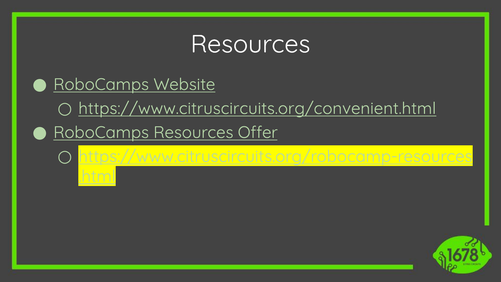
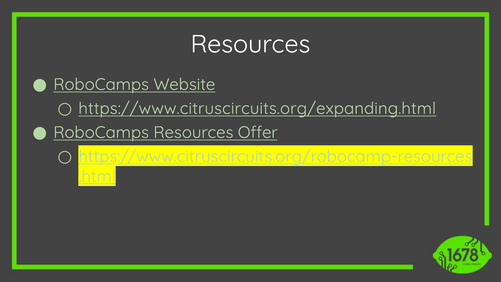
https://www.citruscircuits.org/convenient.html: https://www.citruscircuits.org/convenient.html -> https://www.citruscircuits.org/expanding.html (257, 108)
